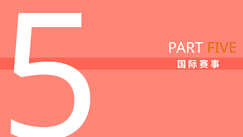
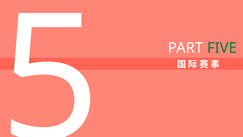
FIVE colour: orange -> green (222, 48)
